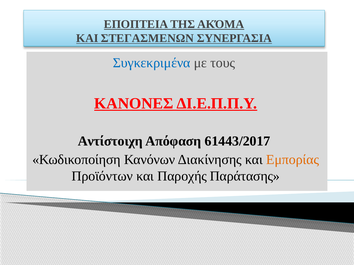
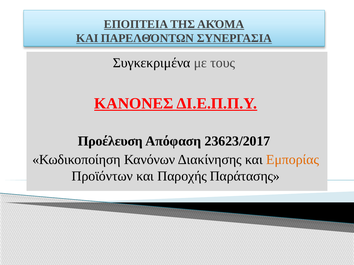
ΣΤΕΓΑΣΜΕΝΩΝ: ΣΤΕΓΑΣΜΕΝΩΝ -> ΠΑΡΕΛΘΌΝΤΩΝ (147, 38)
Συγκεκριμένα colour: blue -> black (152, 63)
Αντίστοιχη: Αντίστοιχη -> Προέλευση (110, 141)
61443/2017: 61443/2017 -> 23623/2017 (237, 141)
